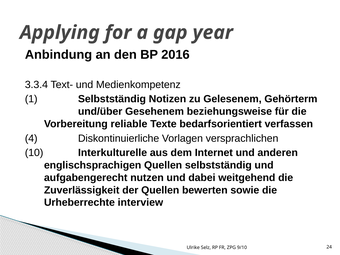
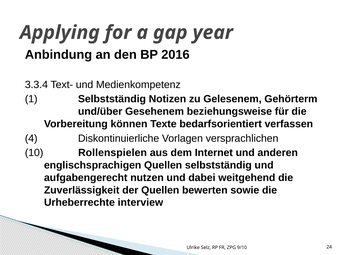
reliable: reliable -> können (129, 124)
Interkulturelle: Interkulturelle -> Rollenspielen (112, 153)
